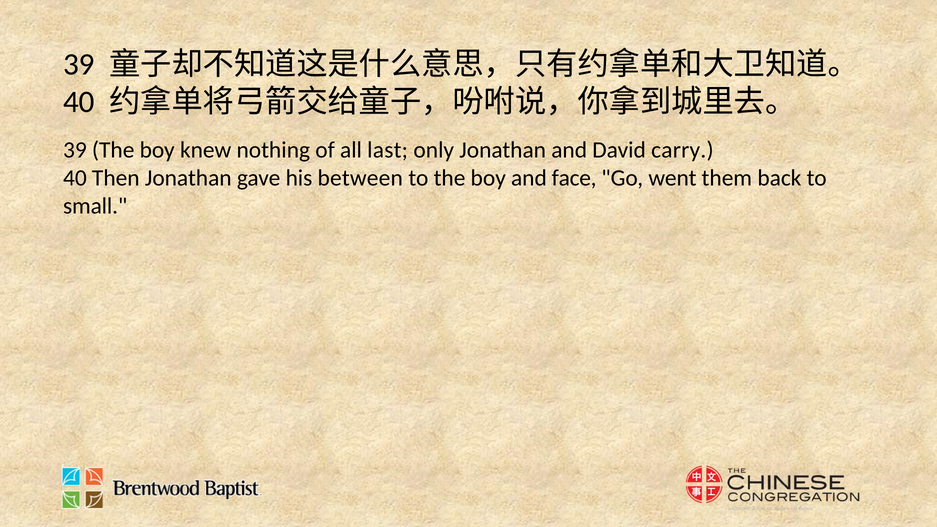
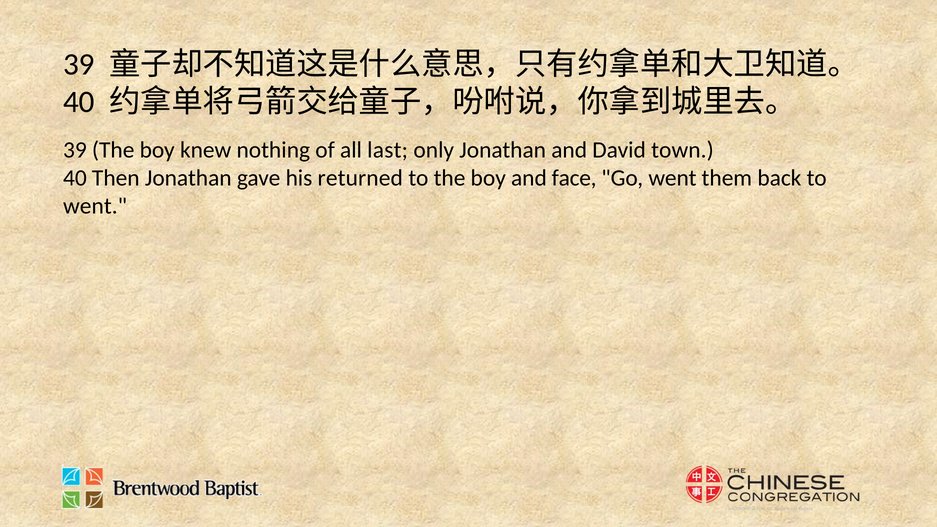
carry: carry -> town (683, 150)
between: between -> returned (360, 178)
small: small -> went (95, 206)
